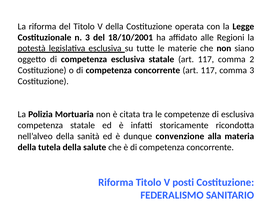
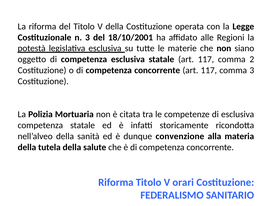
posti: posti -> orari (183, 182)
